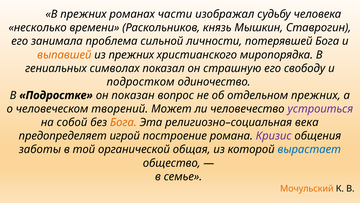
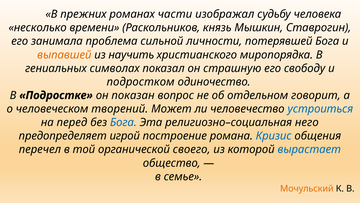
из прежних: прежних -> научить (131, 55)
отдельном прежних: прежних -> говорит (316, 95)
устроиться colour: purple -> blue (320, 109)
собой: собой -> перед (72, 122)
Бога colour: orange -> blue (123, 122)
века: века -> него (307, 122)
Кризис colour: purple -> blue (274, 136)
заботы: заботы -> перечел (40, 149)
общая: общая -> своего (192, 149)
